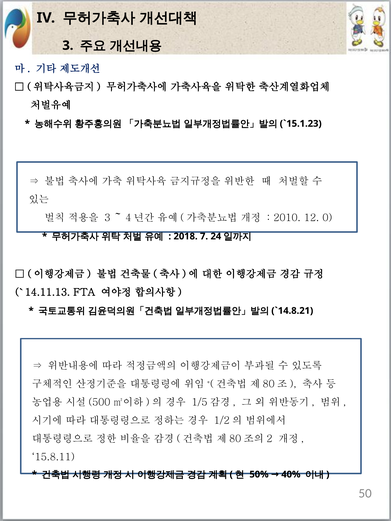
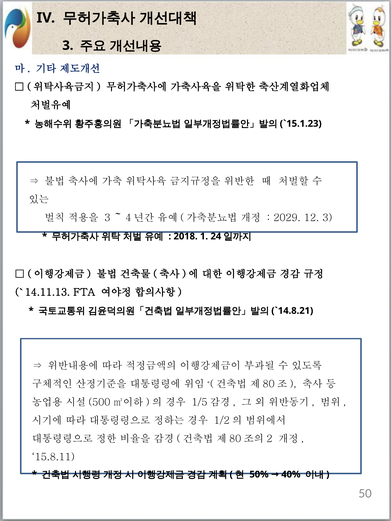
2010: 2010 -> 2029 (287, 218)
12 0: 0 -> 3 (327, 218)
7: 7 -> 1 (204, 236)
